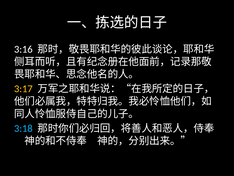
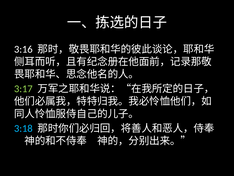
3:17 colour: yellow -> light green (23, 89)
